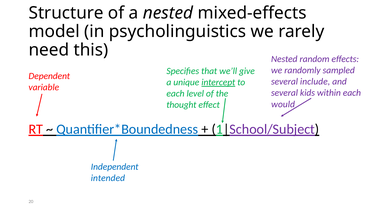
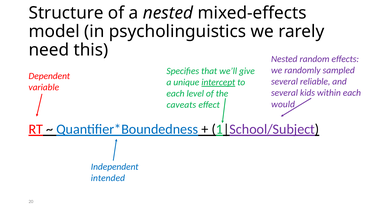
include: include -> reliable (315, 82)
thought: thought -> caveats (181, 105)
